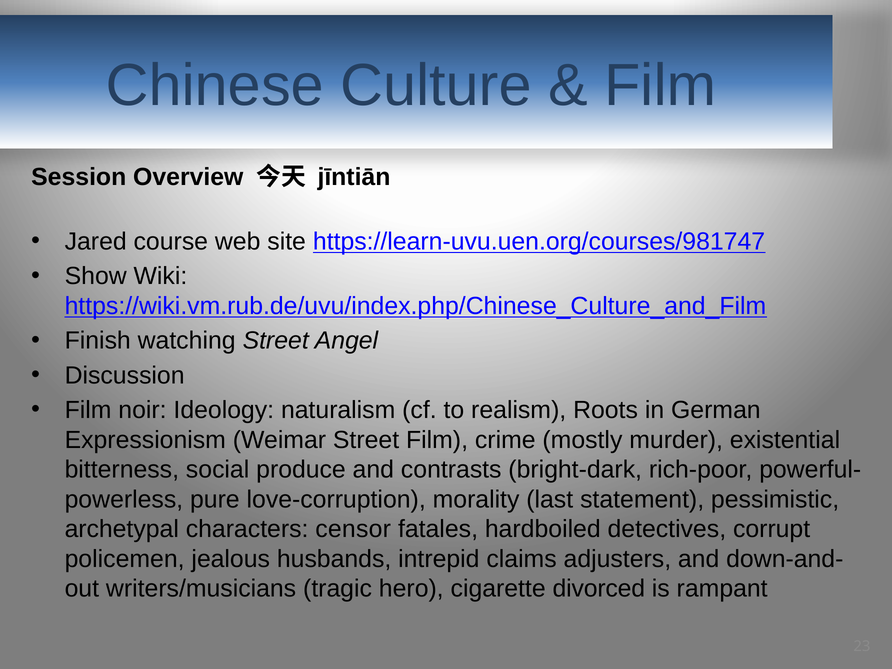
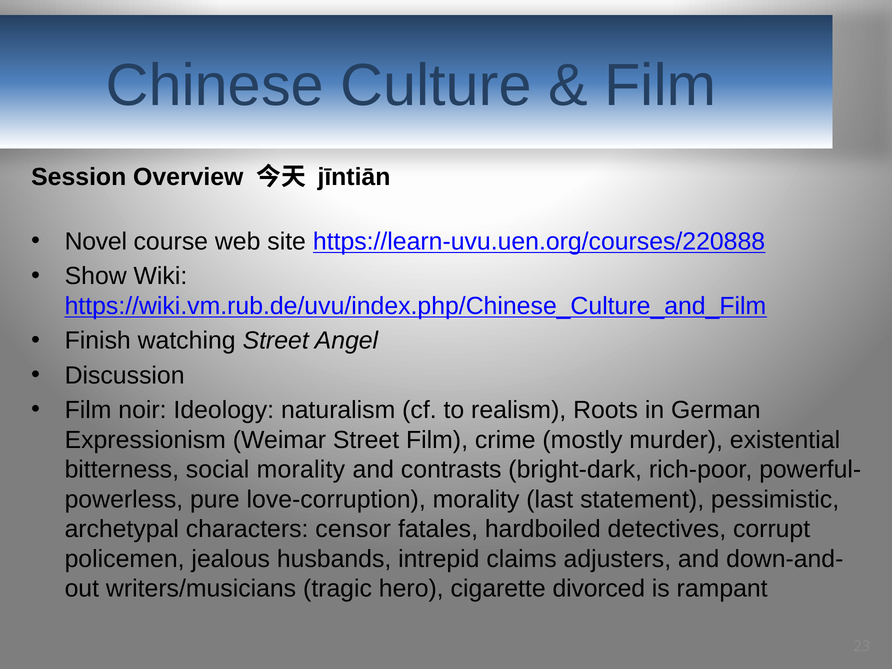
Jared: Jared -> Novel (96, 242)
https://learn-uvu.uen.org/courses/981747: https://learn-uvu.uen.org/courses/981747 -> https://learn-uvu.uen.org/courses/220888 (539, 242)
social produce: produce -> morality (301, 470)
